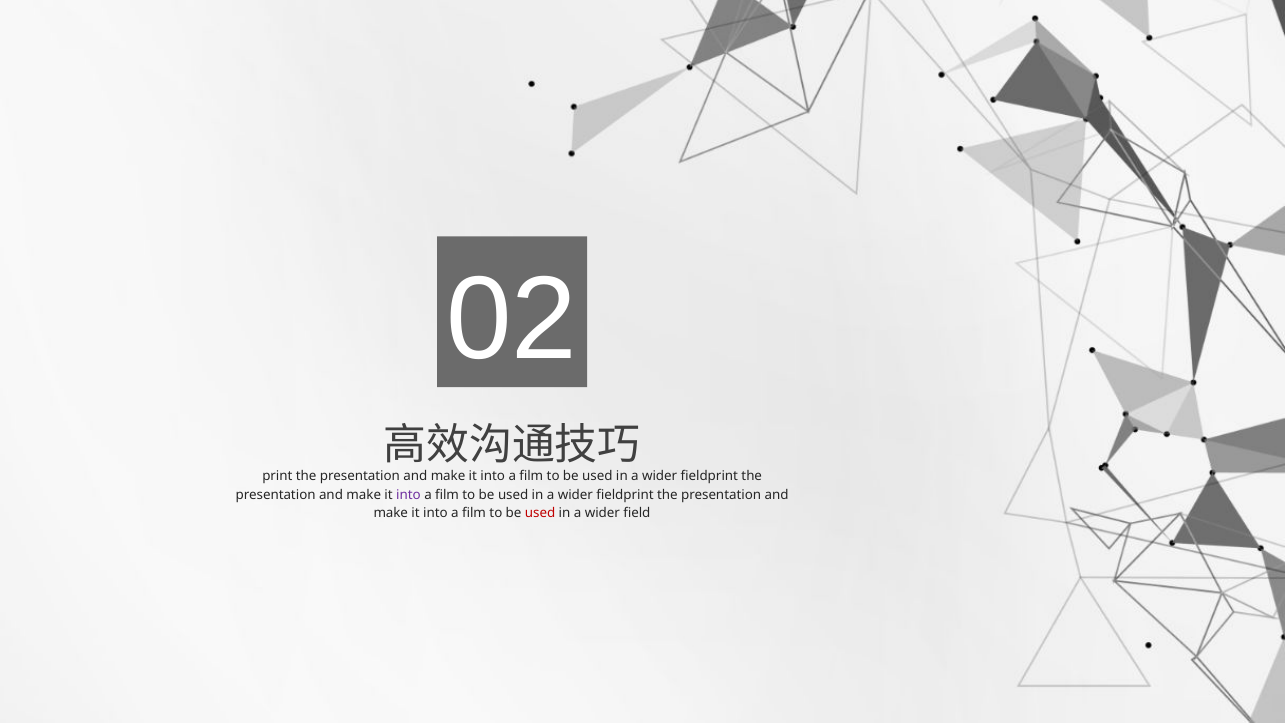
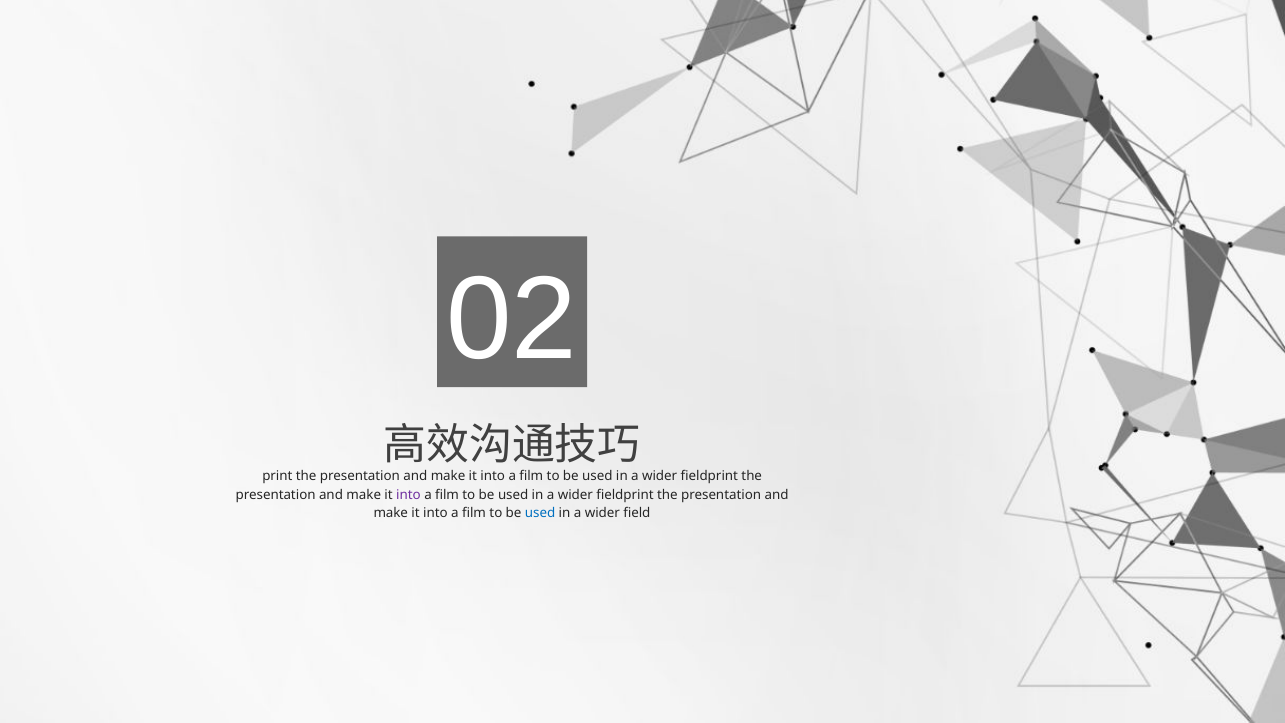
used colour: red -> blue (540, 513)
